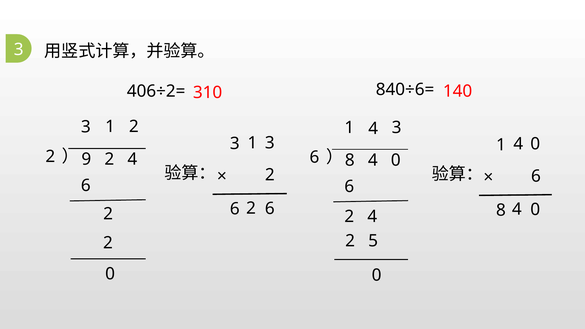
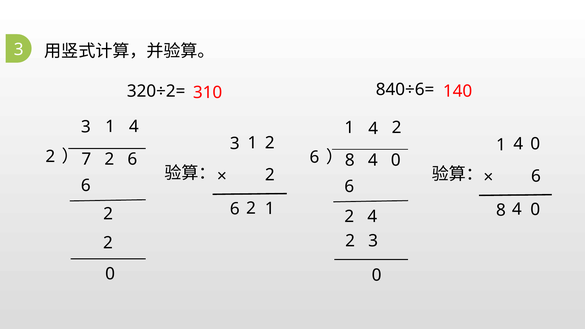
406÷2=: 406÷2= -> 320÷2= (156, 91)
2: 2 -> 4 (134, 127)
3: 3 -> 2 (397, 127)
3: 3 -> 2 (270, 143)
9: 9 -> 7 (86, 159)
4: 4 -> 6 (132, 159)
6: 6 -> 1 (270, 209)
2 5: 5 -> 3 (373, 241)
